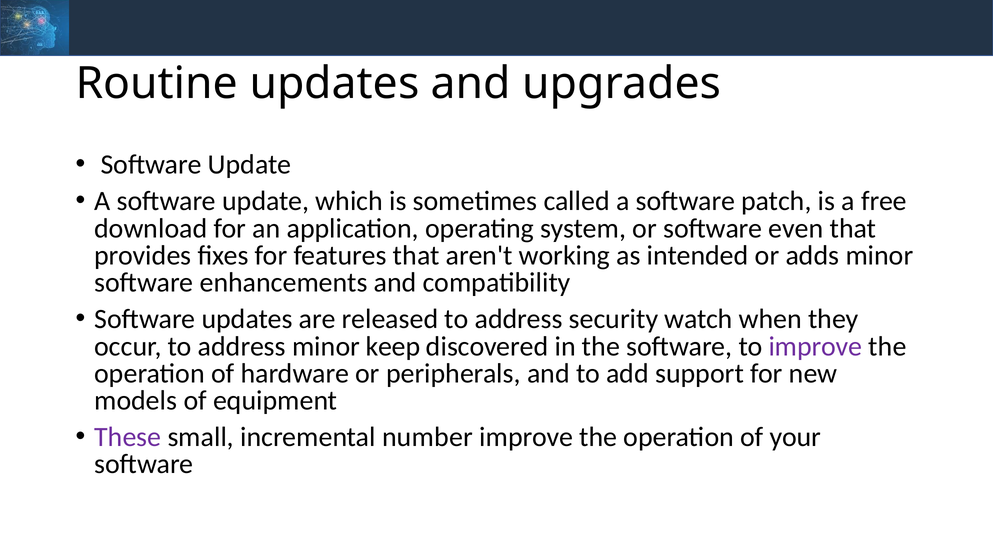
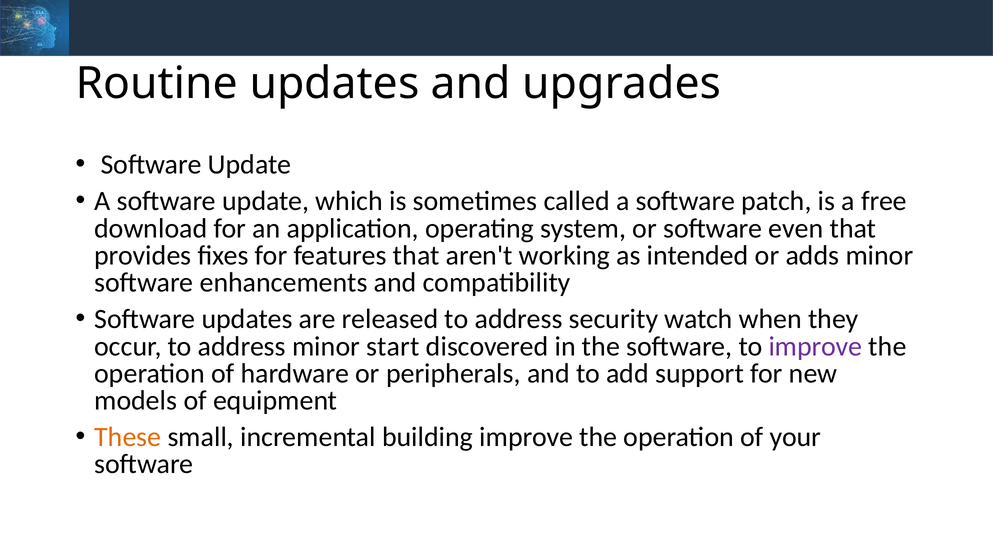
keep: keep -> start (393, 347)
These colour: purple -> orange (128, 438)
number: number -> building (428, 438)
